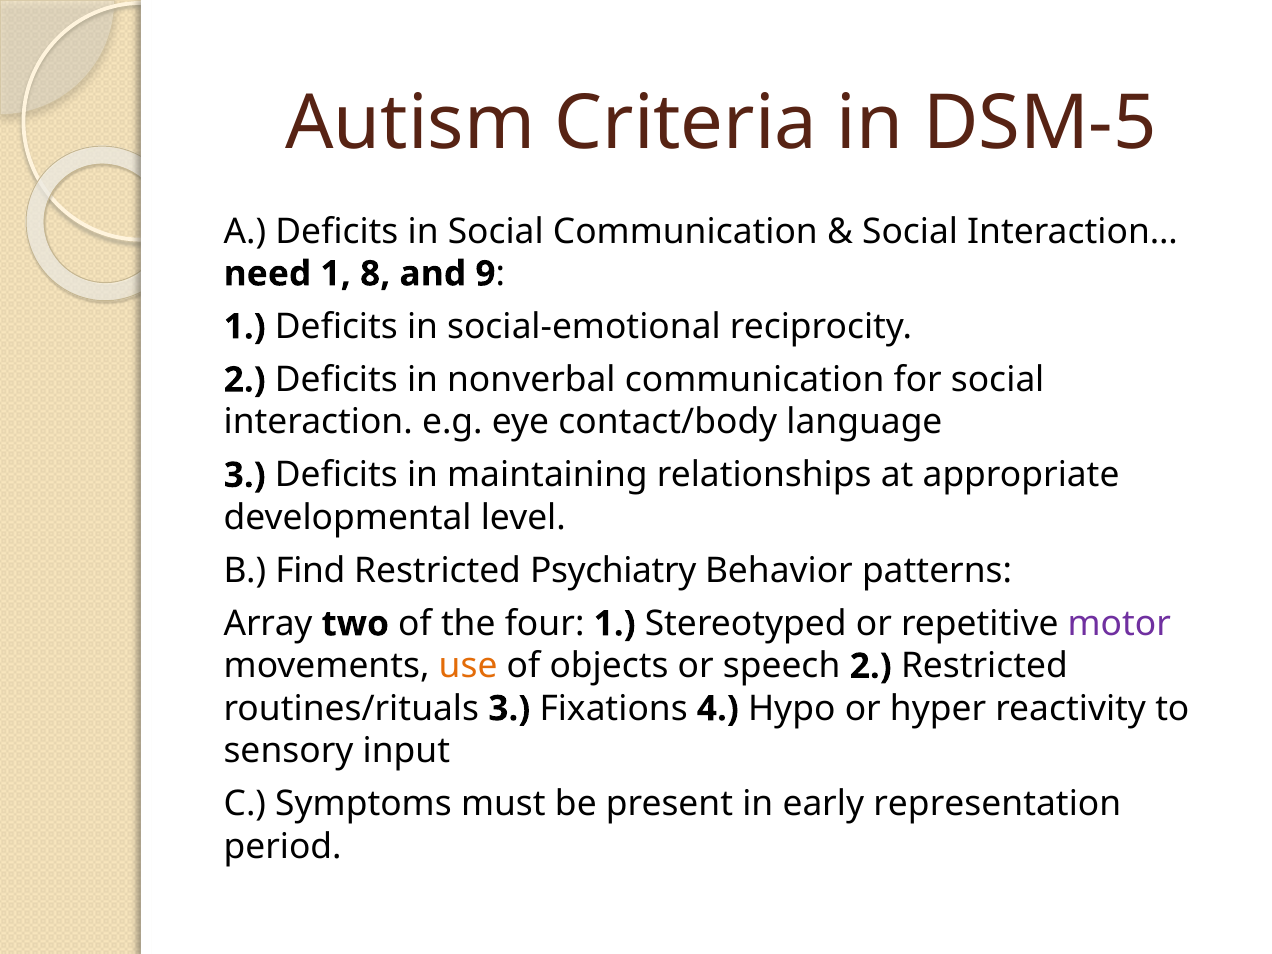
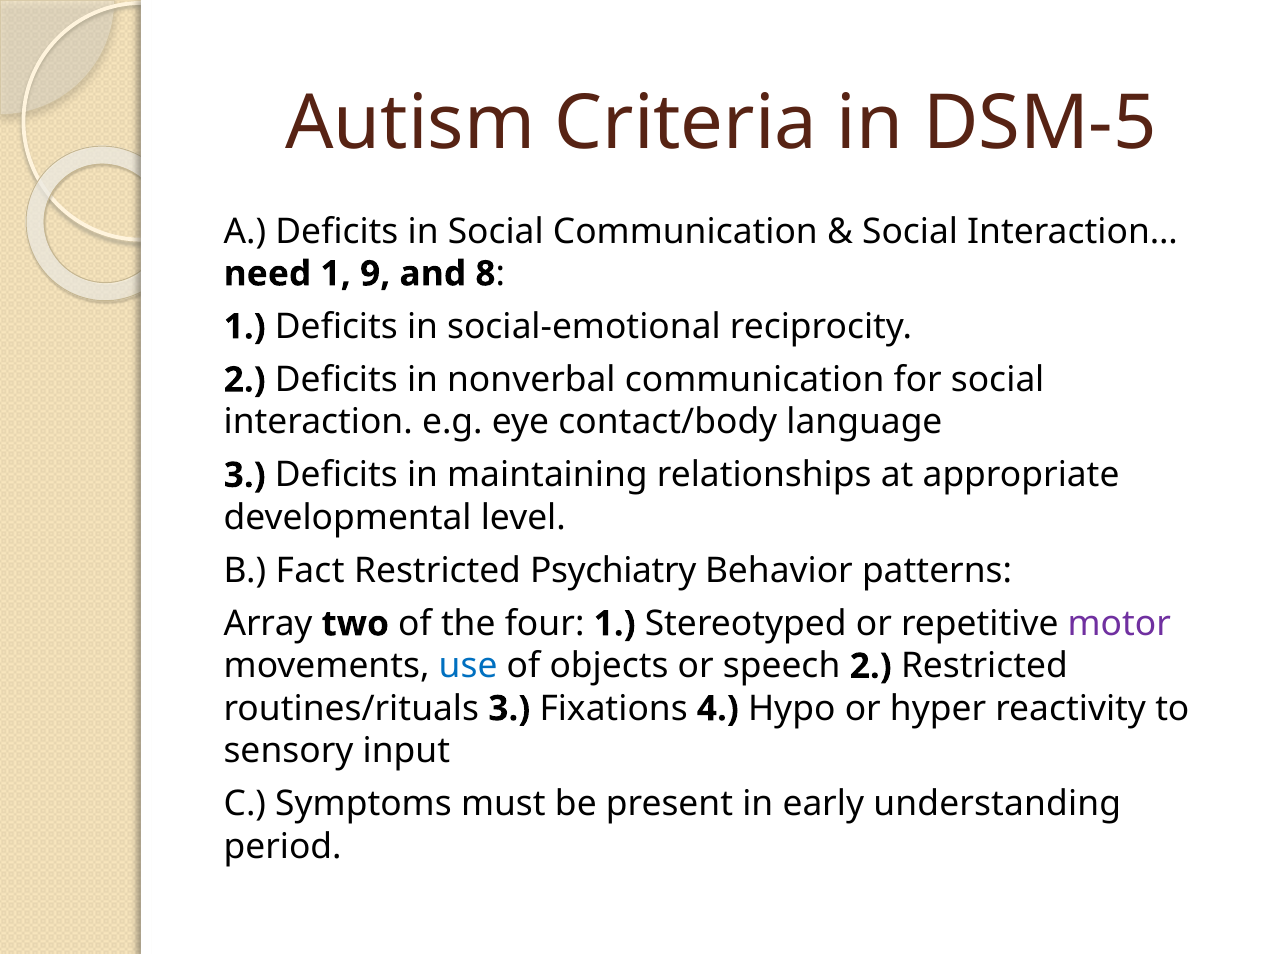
8: 8 -> 9 (375, 274)
9: 9 -> 8 (485, 274)
Find: Find -> Fact (310, 571)
use colour: orange -> blue (468, 666)
representation: representation -> understanding (997, 804)
